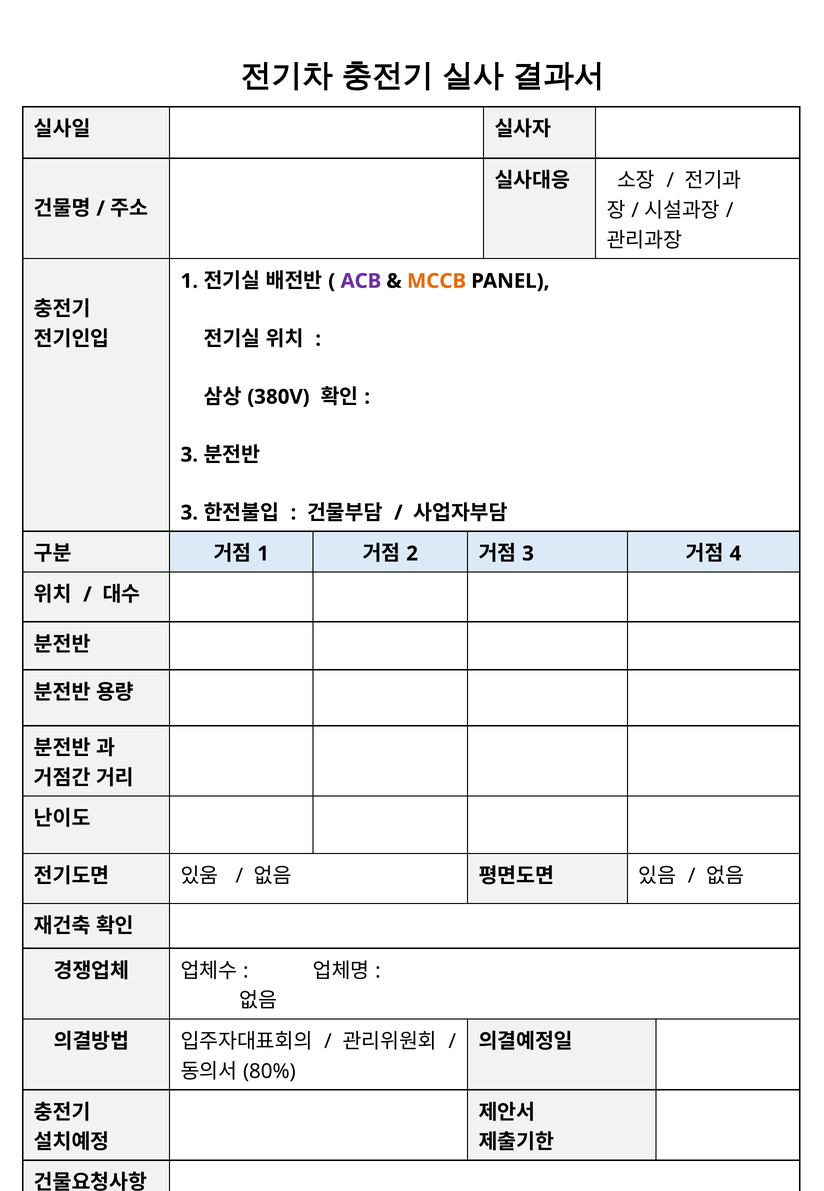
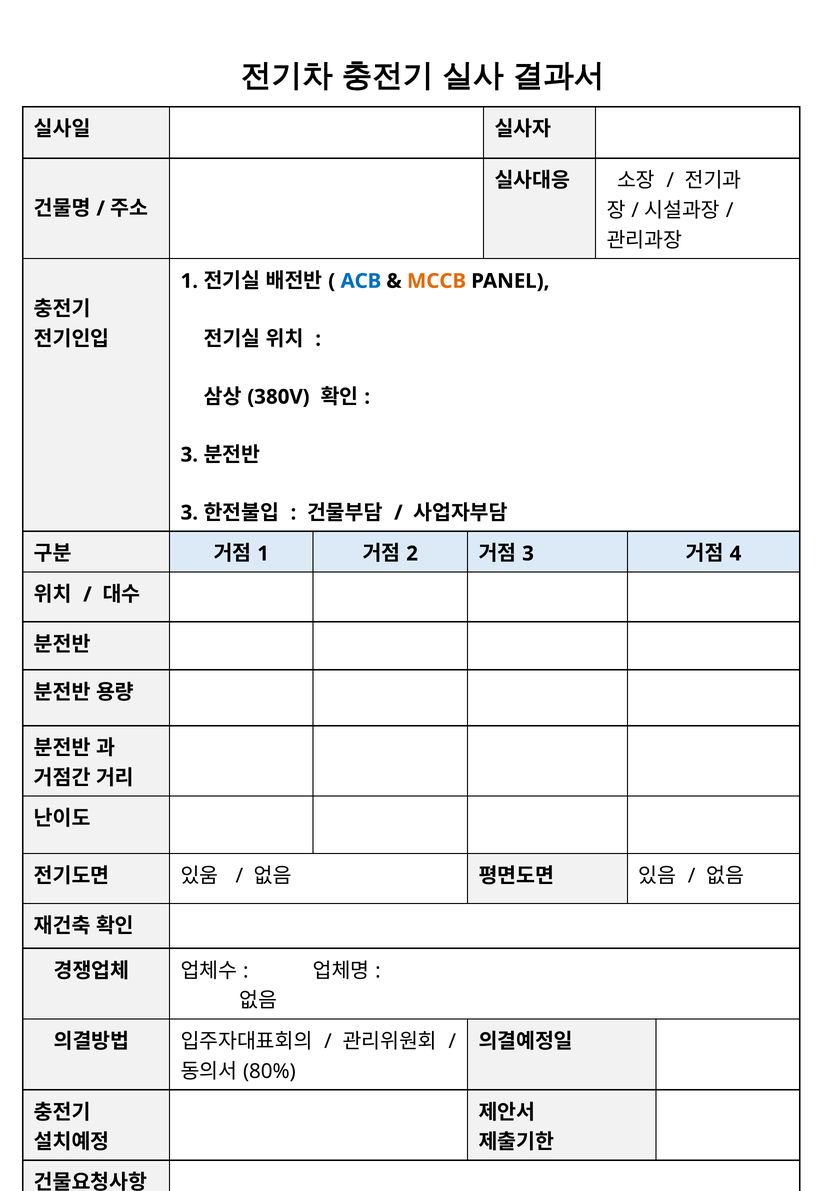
ACB colour: purple -> blue (361, 281)
